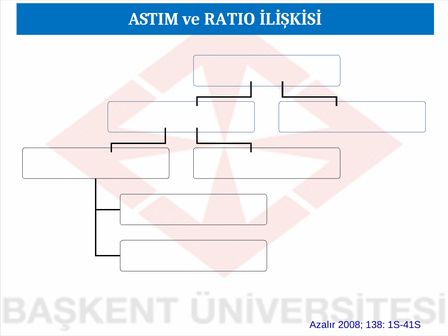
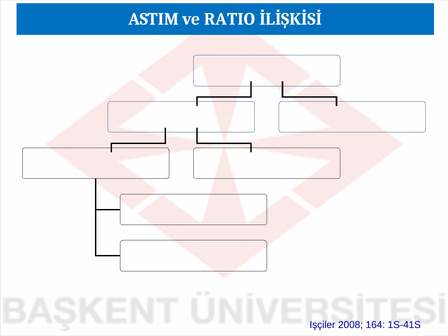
Azalır: Azalır -> Işçiler (322, 325)
138: 138 -> 164 (375, 325)
